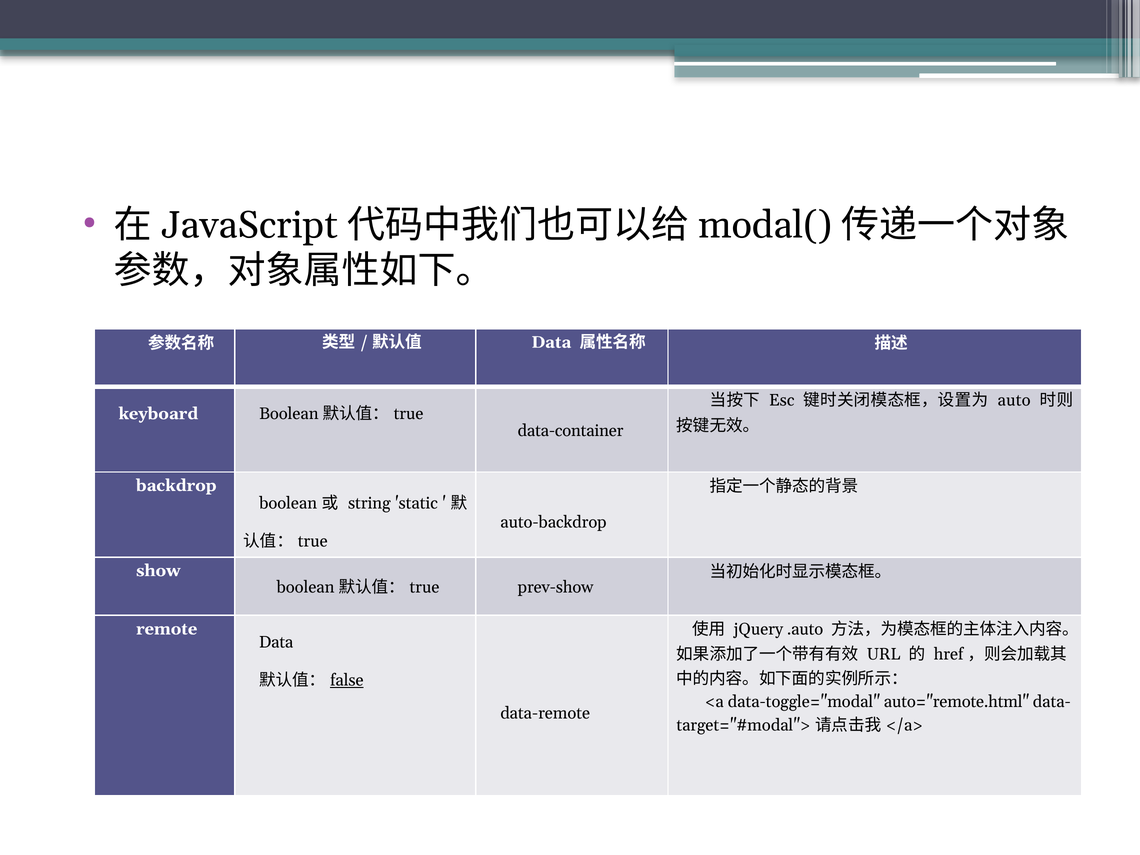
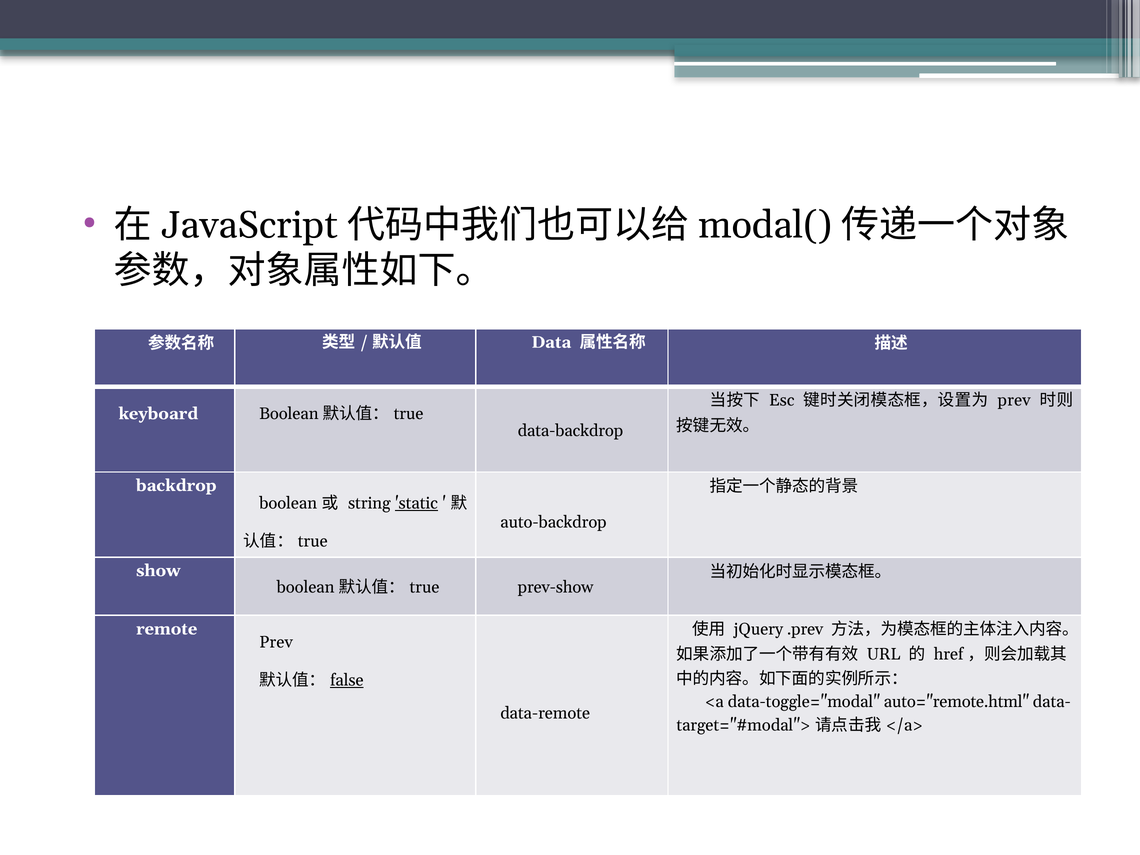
auto: auto -> prev (1014, 400)
data-container: data-container -> data-backdrop (570, 431)
static underline: none -> present (416, 503)
.auto: .auto -> .prev (805, 629)
Data: Data -> Prev (276, 642)
